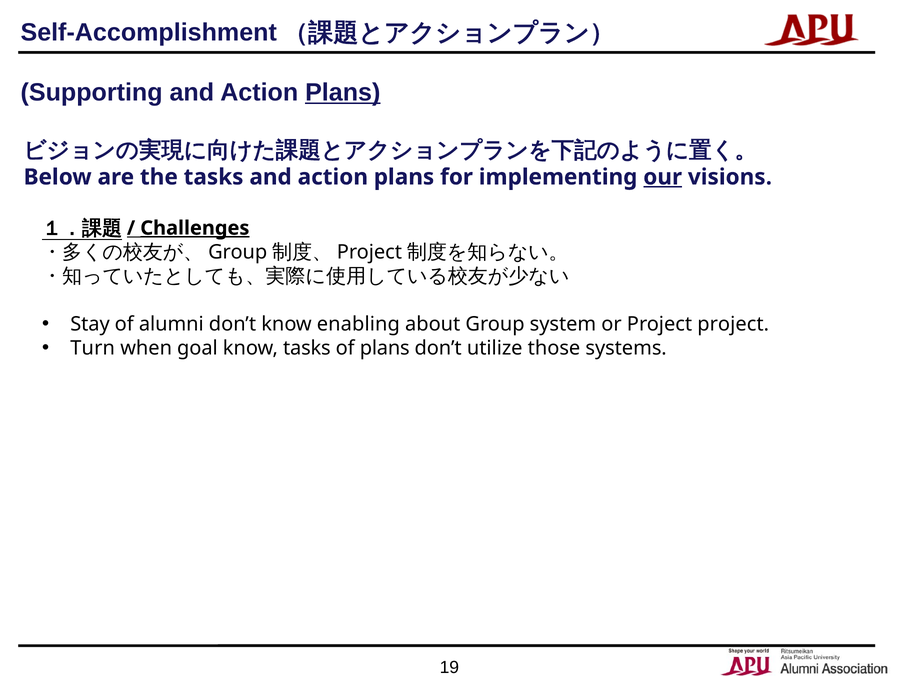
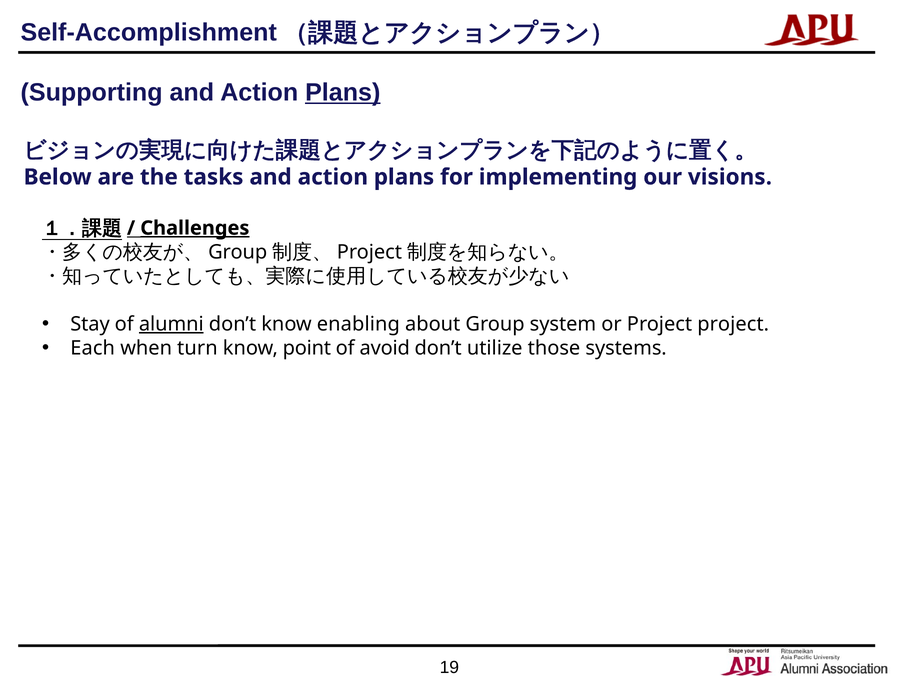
our underline: present -> none (663, 177)
alumni underline: none -> present (171, 324)
Turn: Turn -> Each (93, 348)
goal: goal -> turn (197, 348)
know tasks: tasks -> point (307, 348)
of plans: plans -> avoid (385, 348)
